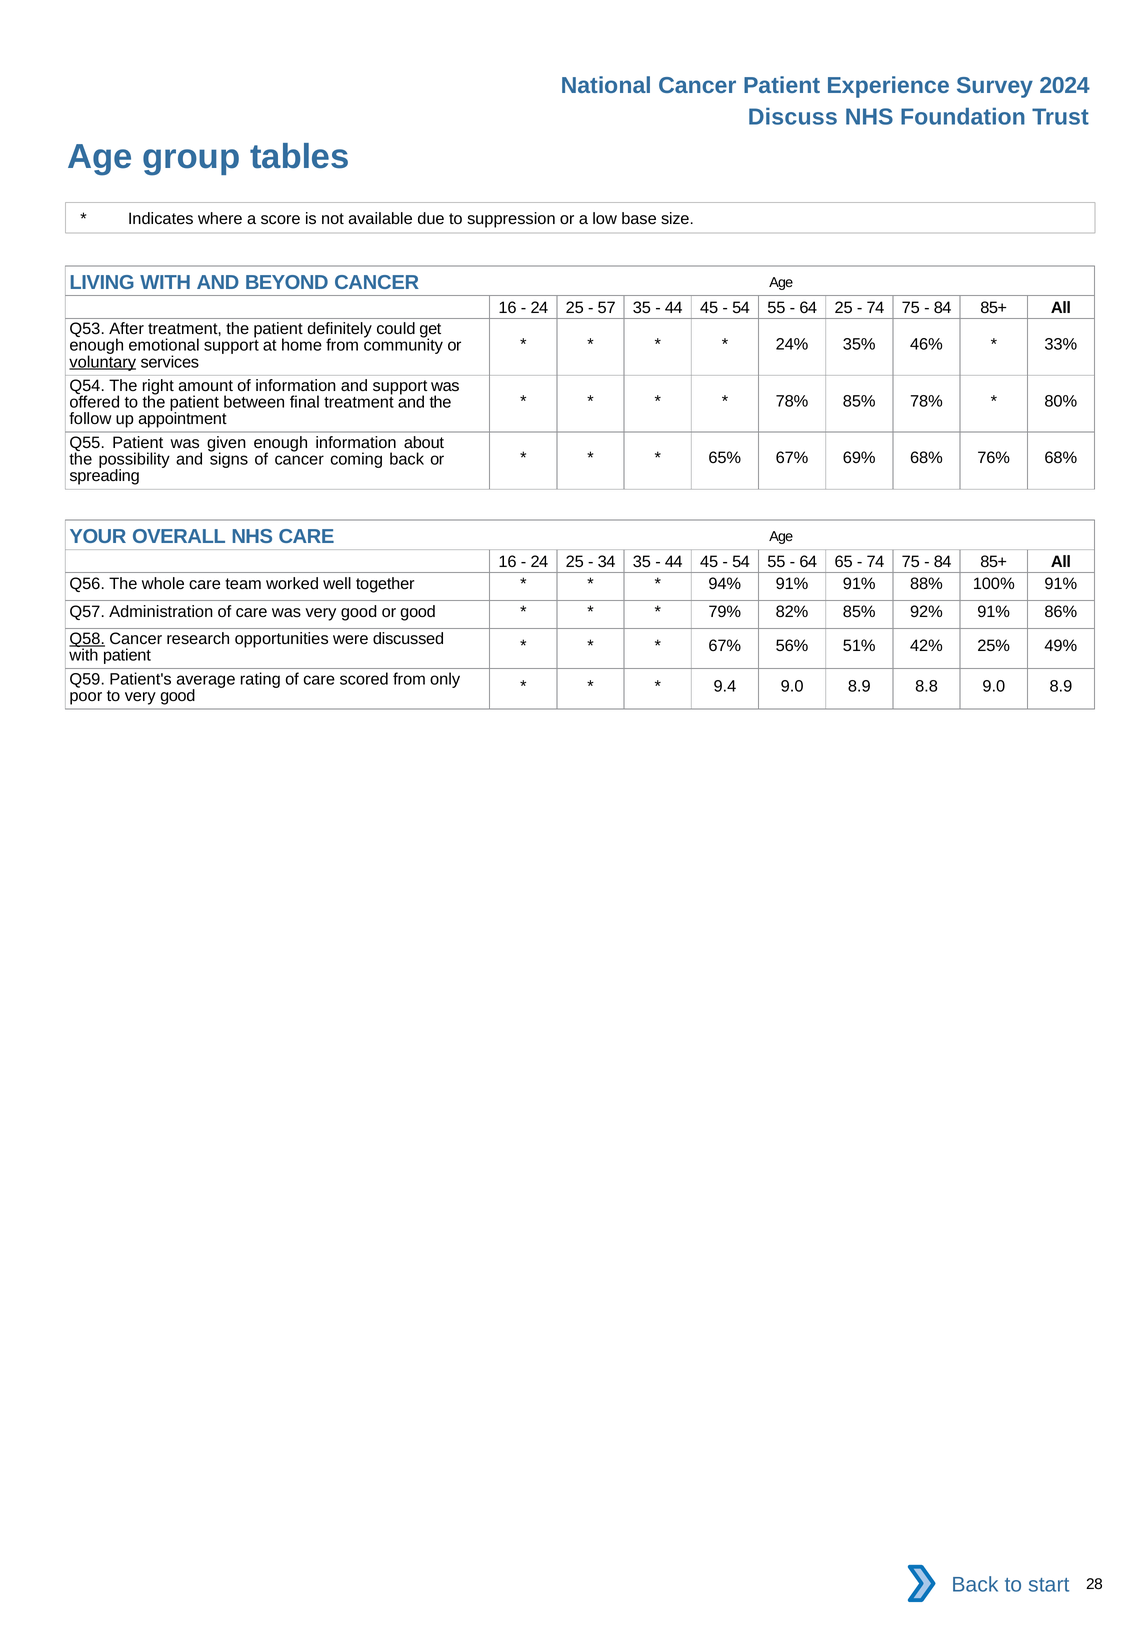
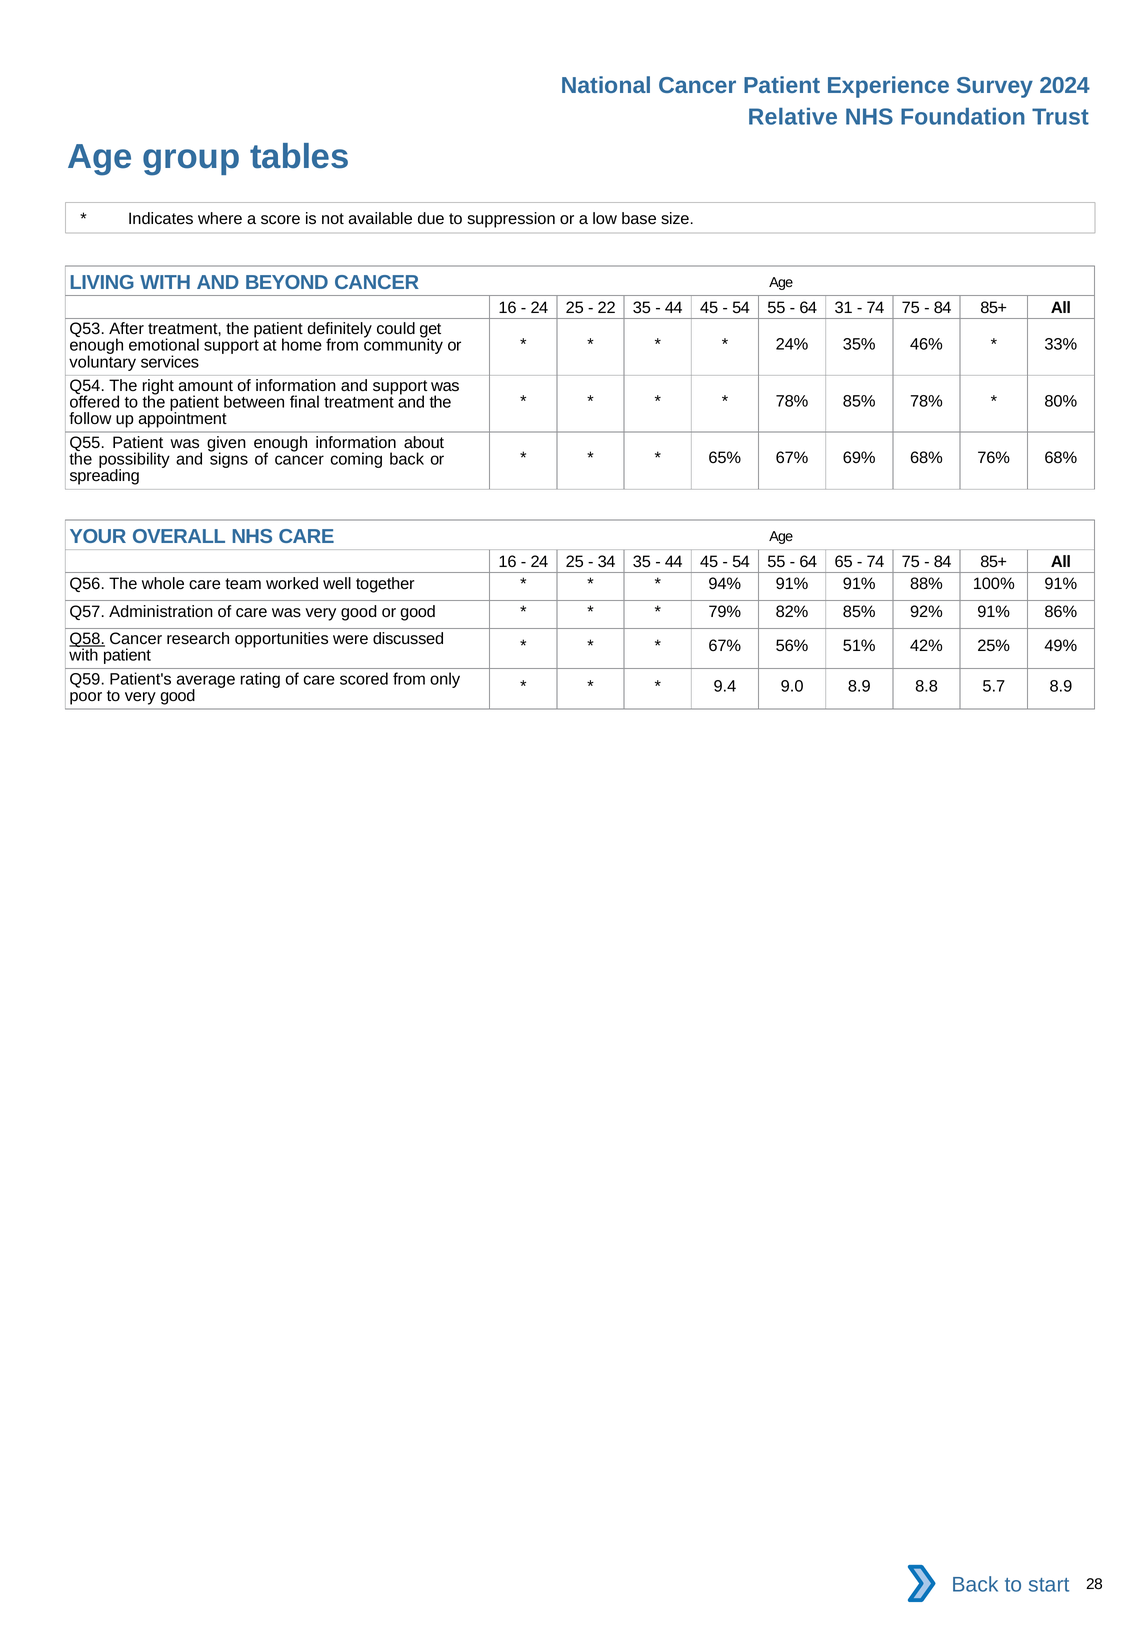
Discuss: Discuss -> Relative (793, 117)
57: 57 -> 22 (607, 308)
64 25: 25 -> 31 (844, 308)
voluntary underline: present -> none (103, 362)
8.8 9.0: 9.0 -> 5.7 (994, 686)
